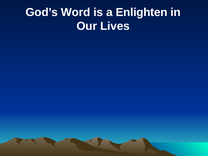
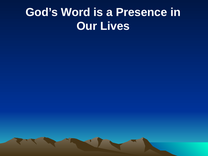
Enlighten: Enlighten -> Presence (142, 12)
